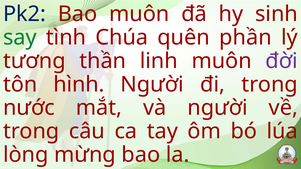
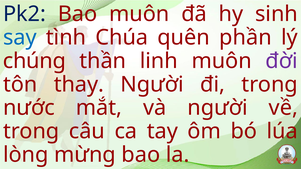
say colour: green -> blue (20, 38)
tương: tương -> chúng (34, 61)
hình: hình -> thay (79, 85)
